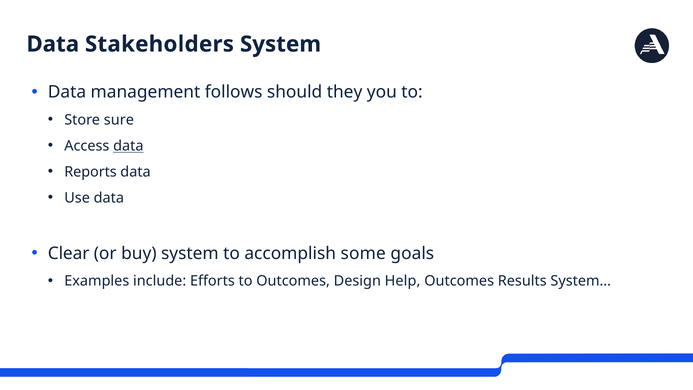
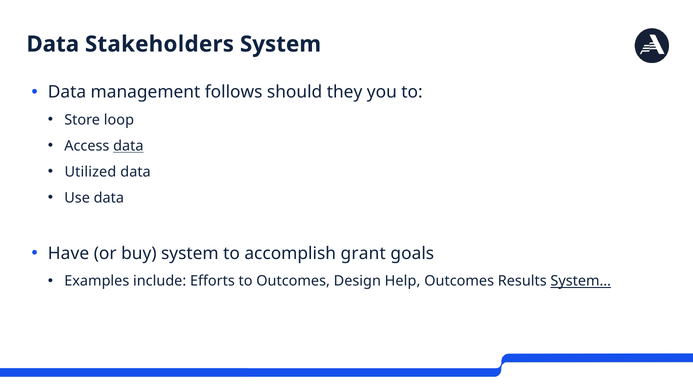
sure: sure -> loop (119, 120)
Reports: Reports -> Utilized (90, 172)
Clear: Clear -> Have (69, 253)
some: some -> grant (363, 253)
System… underline: none -> present (581, 281)
